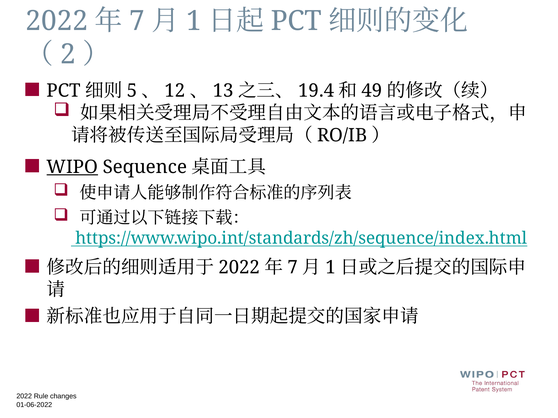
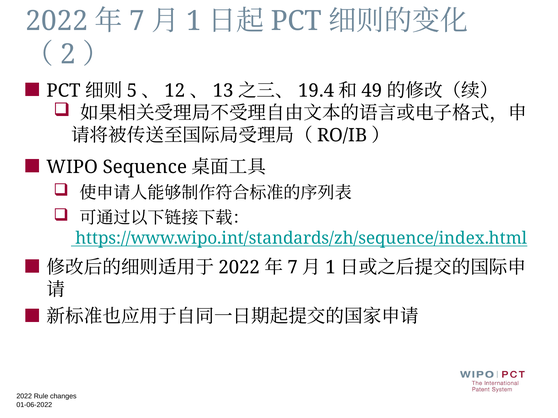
WIPO underline: present -> none (72, 167)
